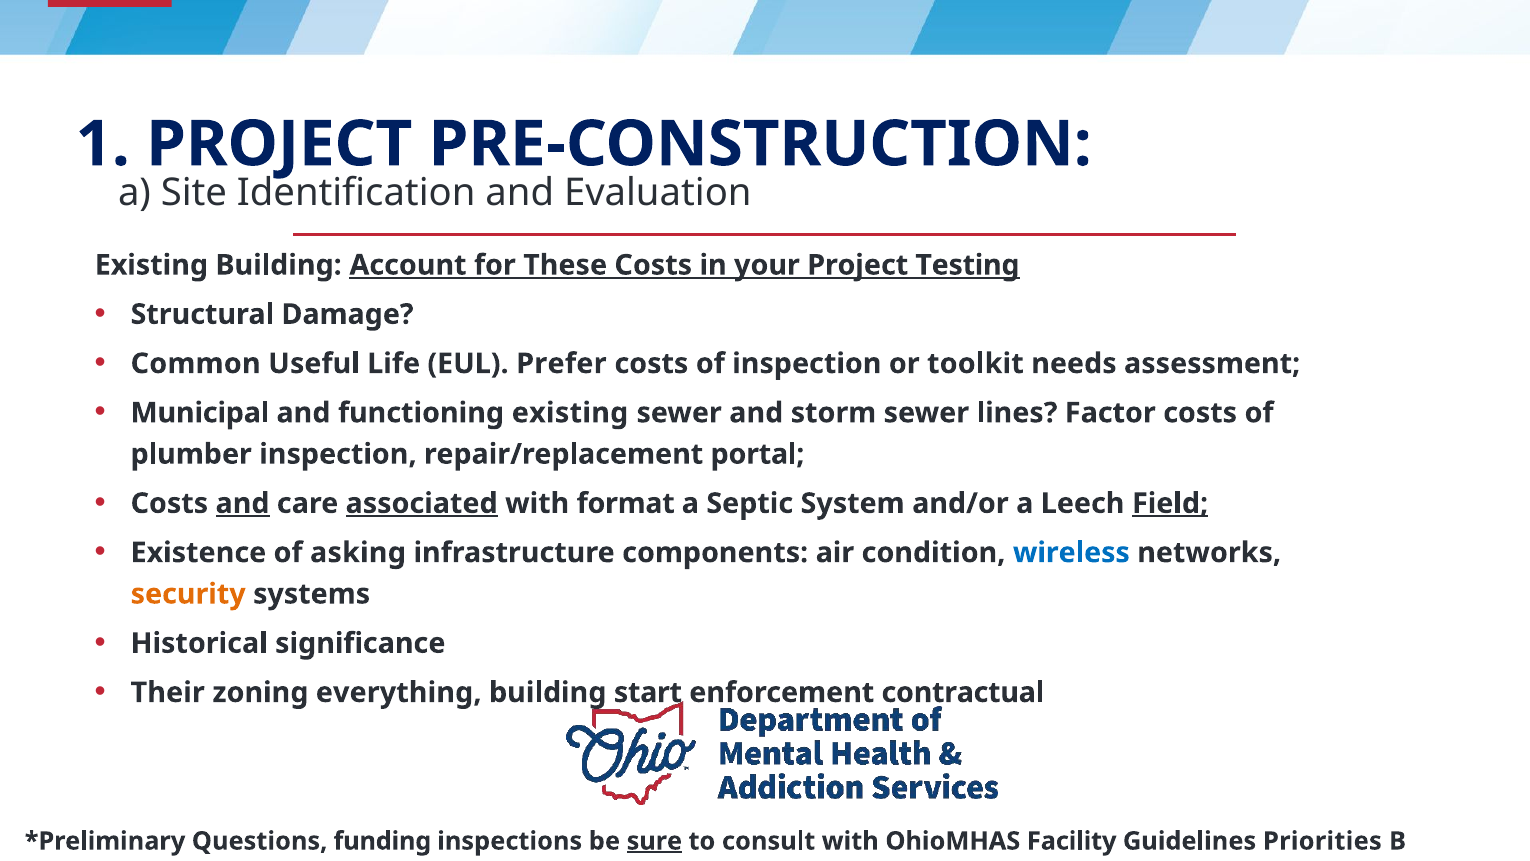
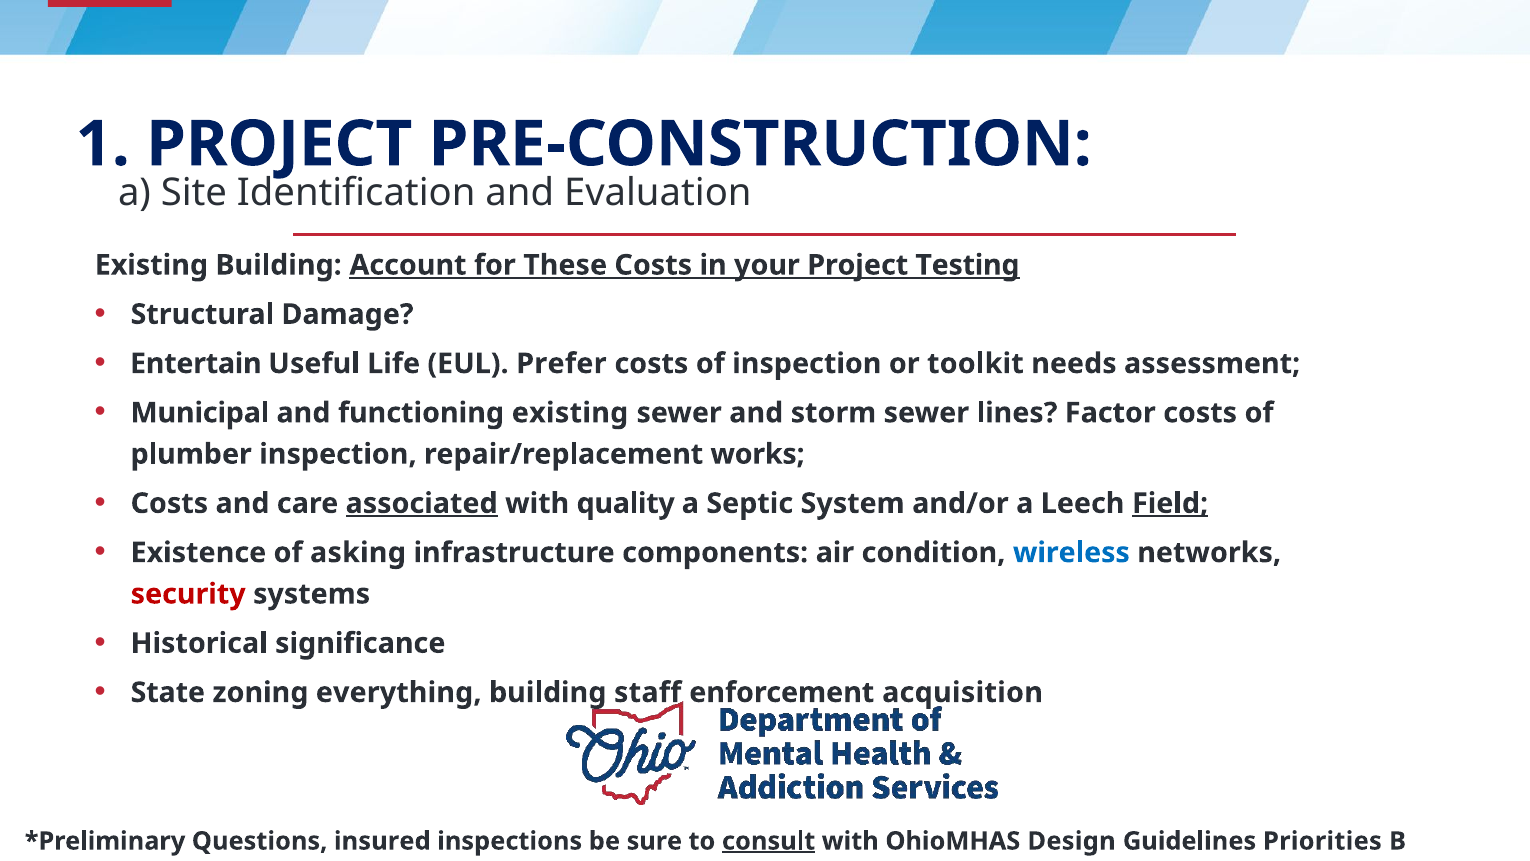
Common: Common -> Entertain (196, 363)
portal: portal -> works (758, 454)
and underline: present -> none (243, 503)
format: format -> quality (626, 503)
security colour: orange -> red (188, 594)
Their: Their -> State (168, 692)
start: start -> staff (648, 692)
contractual: contractual -> acquisition (963, 692)
funding: funding -> insured (382, 841)
sure underline: present -> none (654, 841)
consult underline: none -> present (769, 841)
Facility: Facility -> Design (1071, 841)
